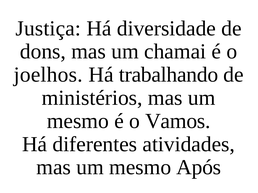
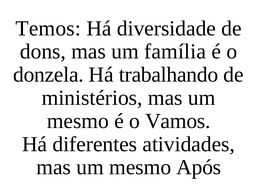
Justiça: Justiça -> Temos (48, 28)
chamai: chamai -> família (175, 52)
joelhos: joelhos -> donzela (48, 75)
